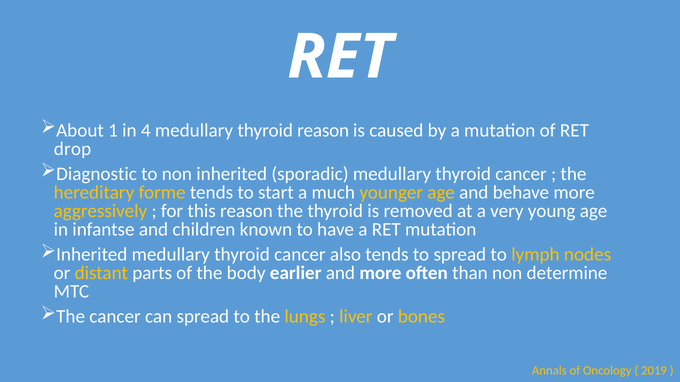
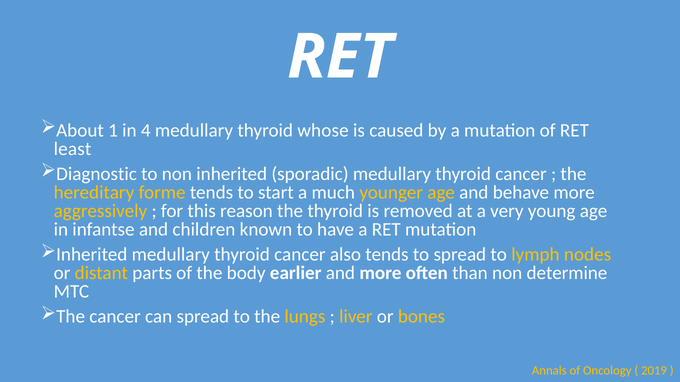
thyroid reason: reason -> whose (323, 130)
drop: drop -> least (73, 149)
